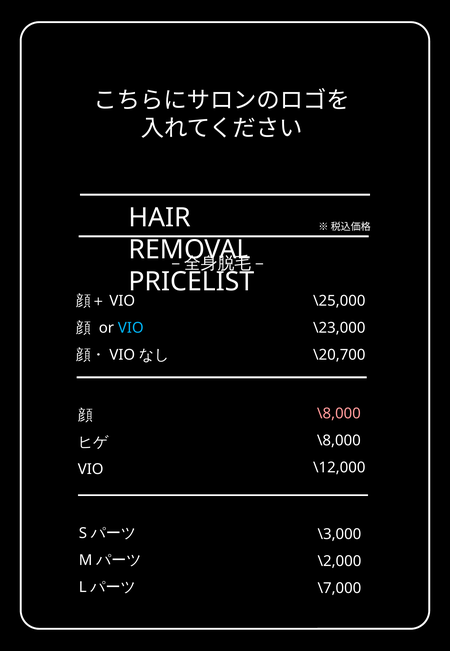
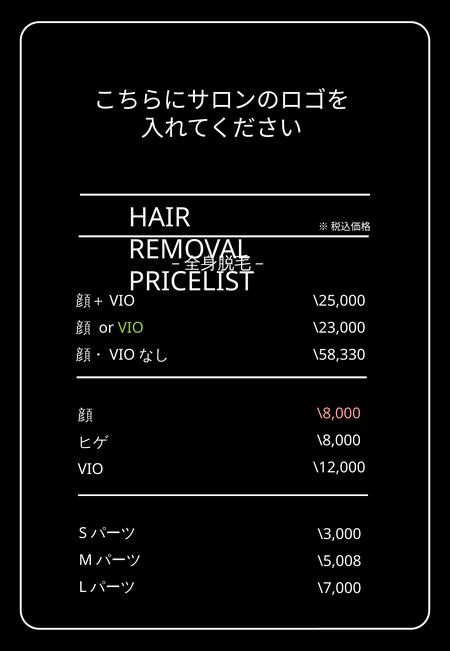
VIO colour: light blue -> light green (131, 327)
\20,700: \20,700 -> \58,330 (339, 354)
\2,000: \2,000 -> \5,008 (339, 560)
